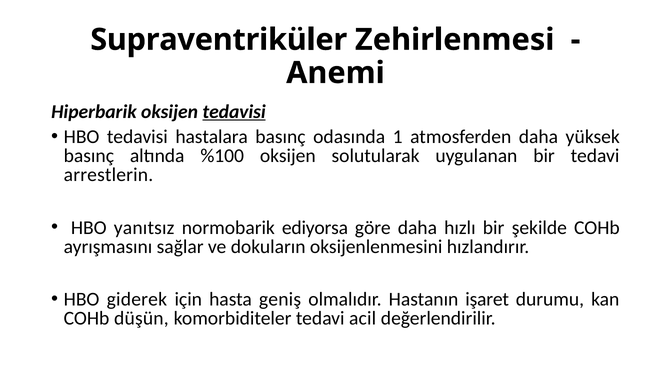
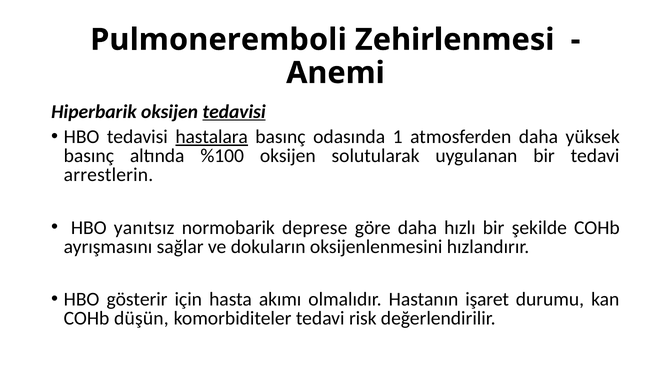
Supraventriküler: Supraventriküler -> Pulmoneremboli (219, 40)
hastalara underline: none -> present (212, 137)
ediyorsa: ediyorsa -> deprese (315, 228)
giderek: giderek -> gösterir (137, 300)
geniş: geniş -> akımı (280, 300)
acil: acil -> risk (363, 319)
